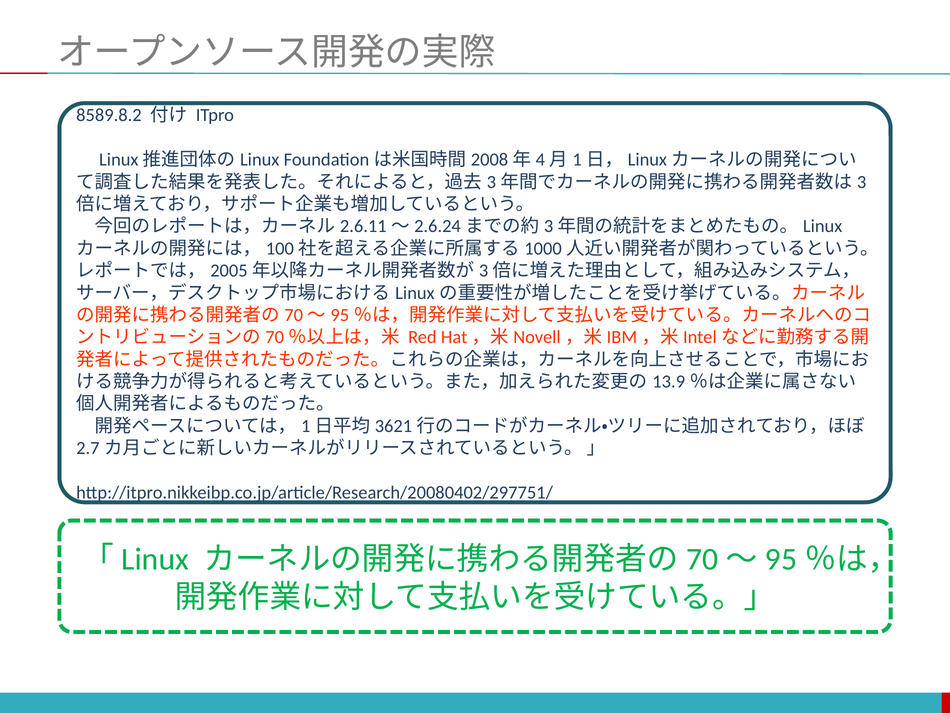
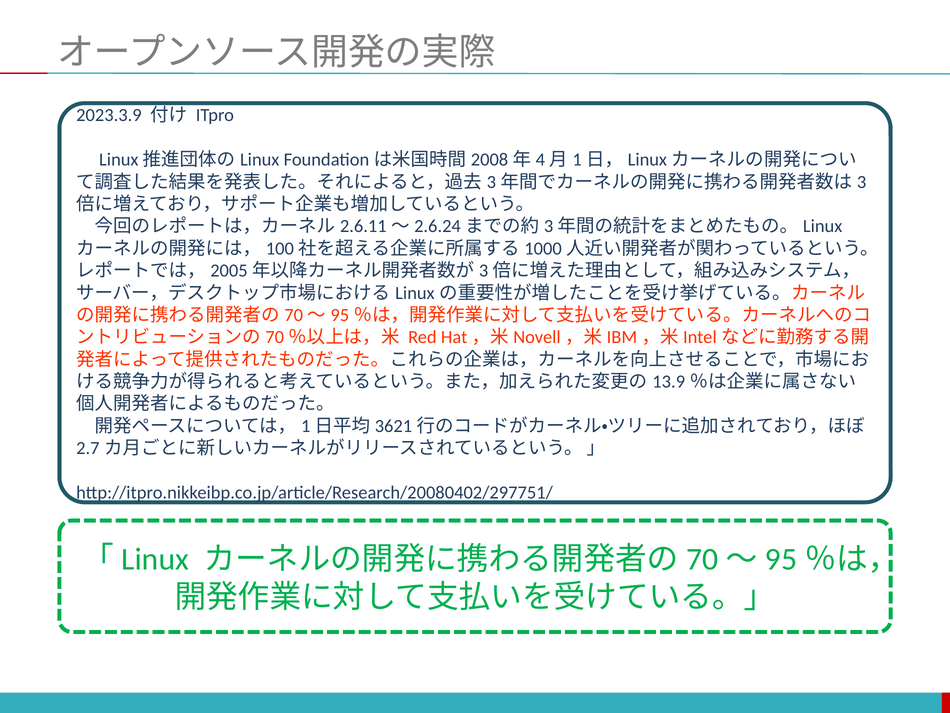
8589.8.2: 8589.8.2 -> 2023.3.9 (109, 115)
